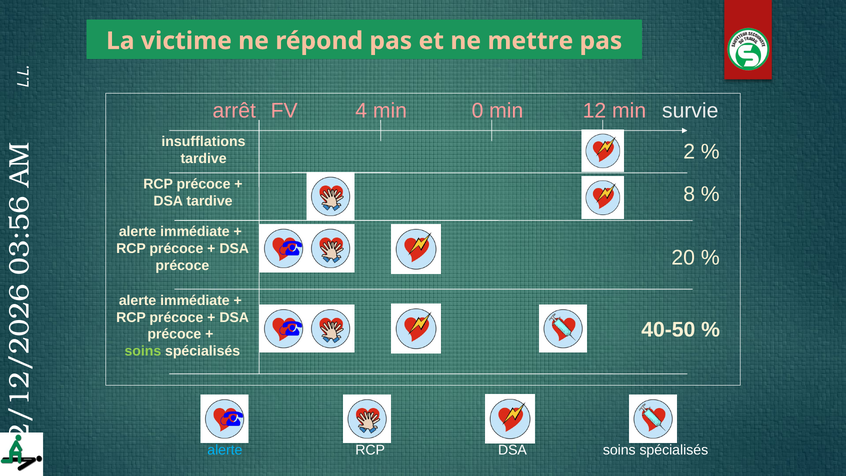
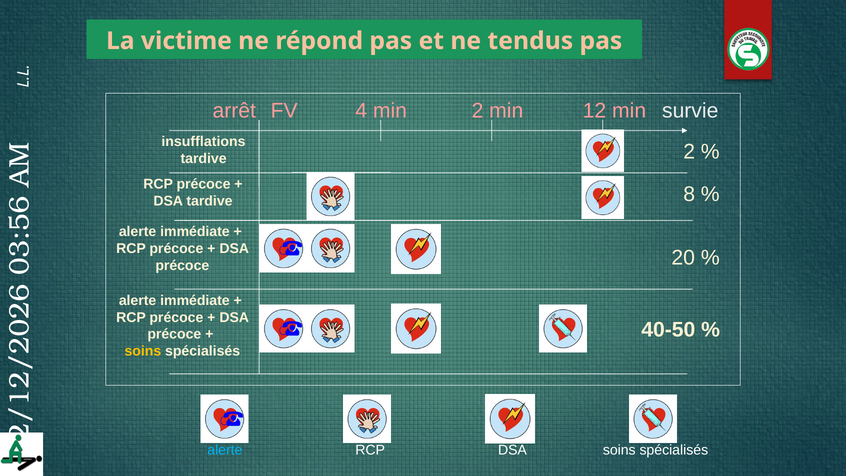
mettre: mettre -> tendus (530, 41)
min 0: 0 -> 2 (478, 111)
soins colour: light green -> yellow (143, 351)
